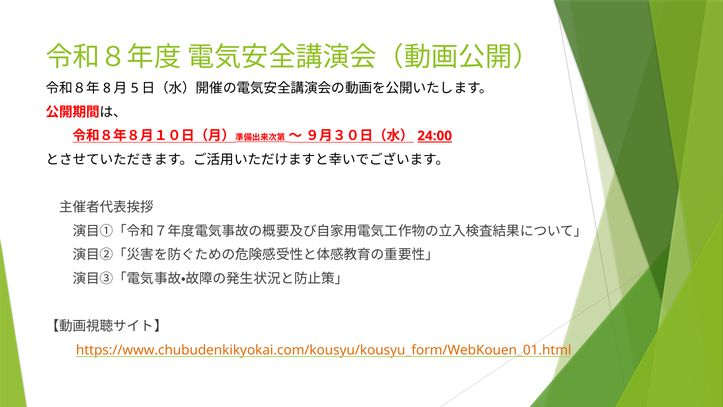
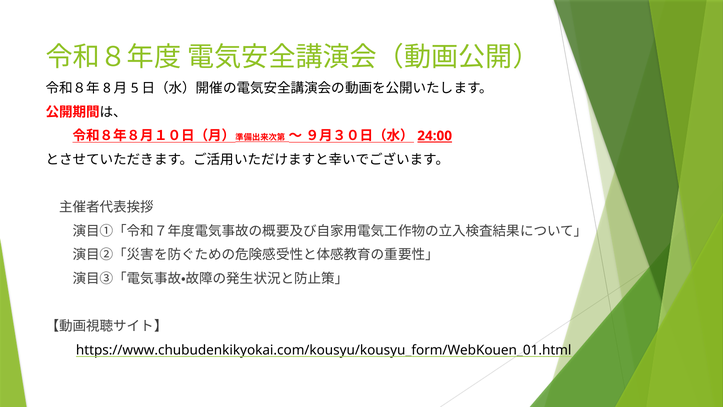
https://www.chubudenkikyokai.com/kousyu/kousyu_form/WebKouen_01.html colour: orange -> black (324, 350)
